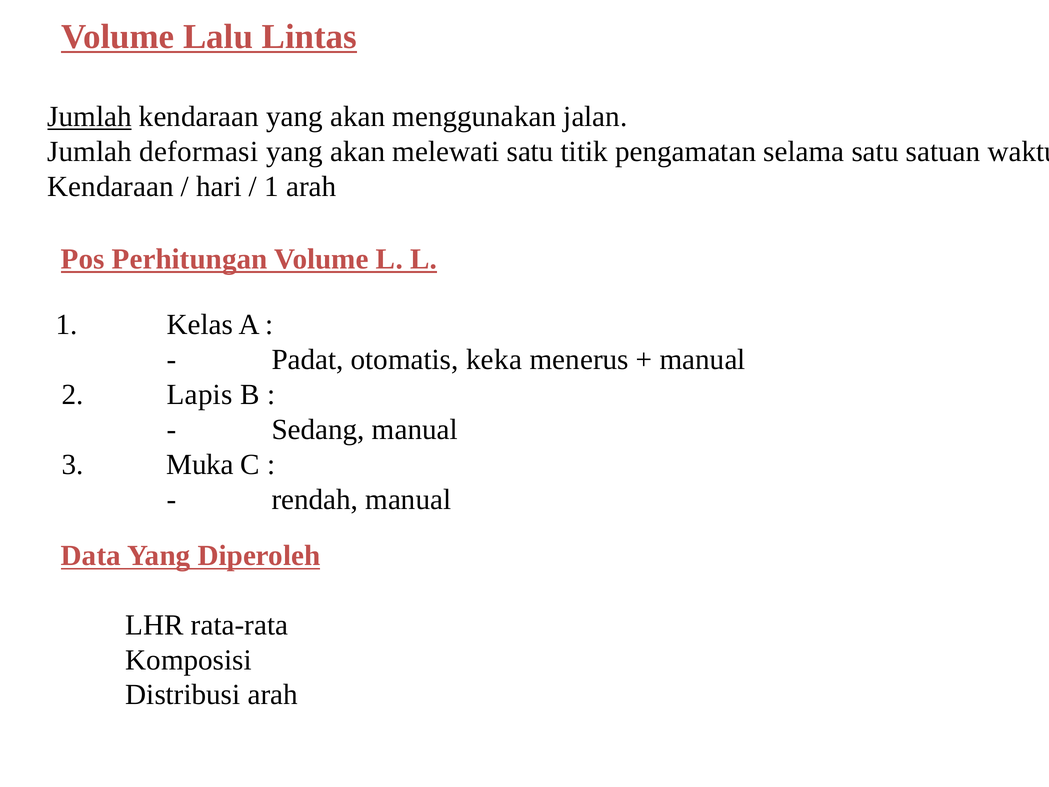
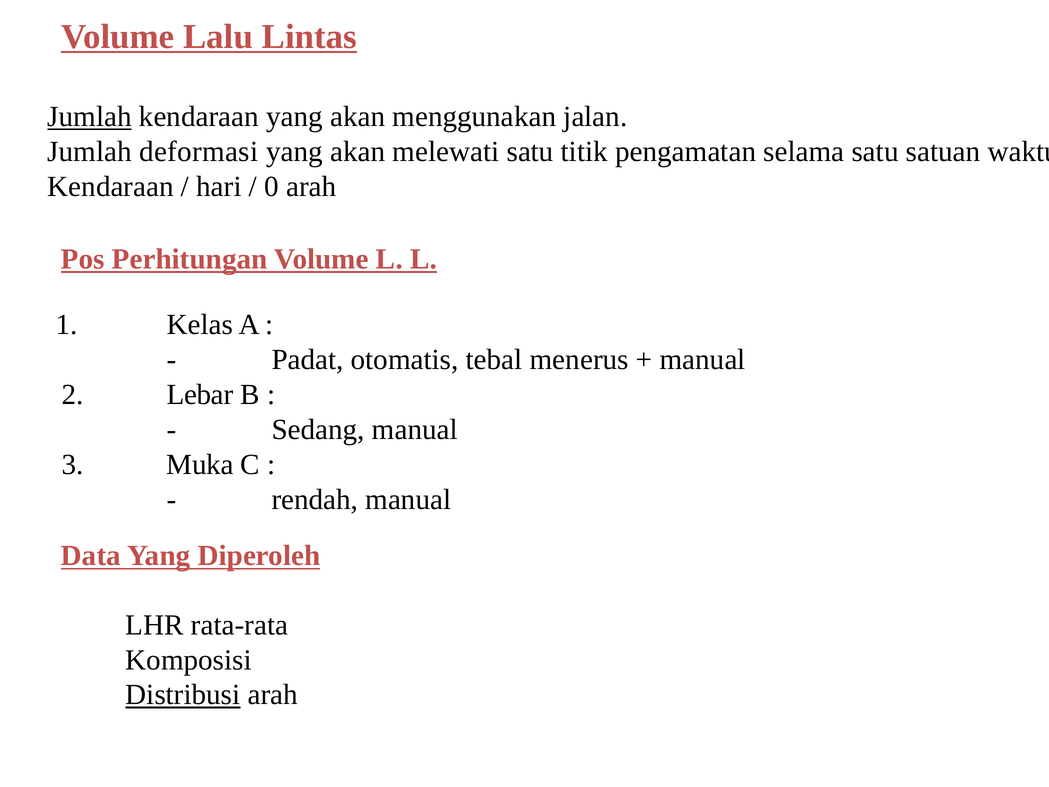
1: 1 -> 0 (272, 187)
keka: keka -> tebal (494, 359)
Lapis: Lapis -> Lebar (200, 394)
Distribusi underline: none -> present (183, 695)
